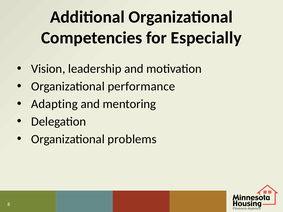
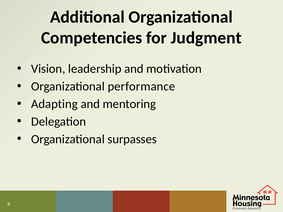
Especially: Especially -> Judgment (206, 38)
problems: problems -> surpasses (132, 139)
